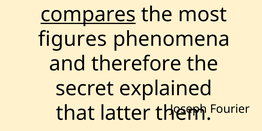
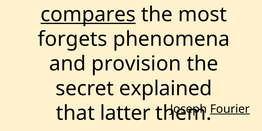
figures: figures -> forgets (73, 39)
therefore: therefore -> provision (136, 64)
Fourier underline: none -> present (230, 109)
